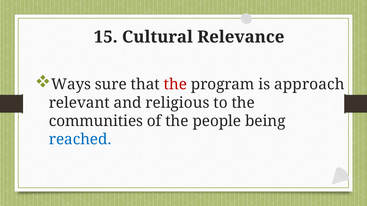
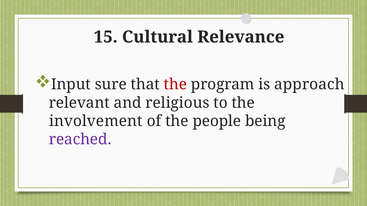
Ways: Ways -> Input (71, 85)
communities: communities -> involvement (96, 121)
reached colour: blue -> purple (80, 140)
